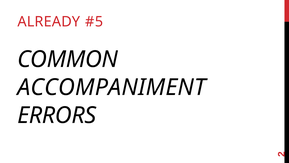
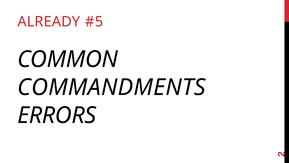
ACCOMPANIMENT: ACCOMPANIMENT -> COMMANDMENTS (112, 87)
